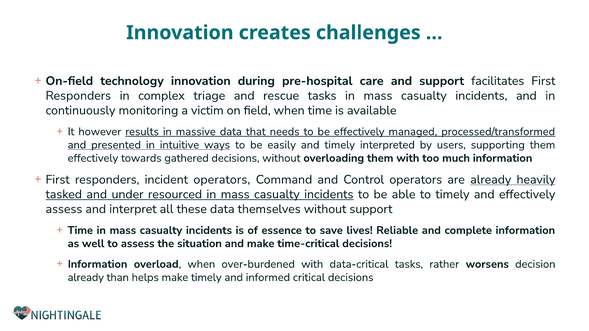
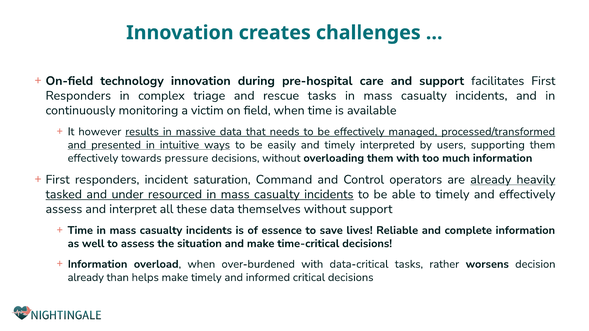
gathered: gathered -> pressure (186, 158)
incident operators: operators -> saturation (222, 180)
